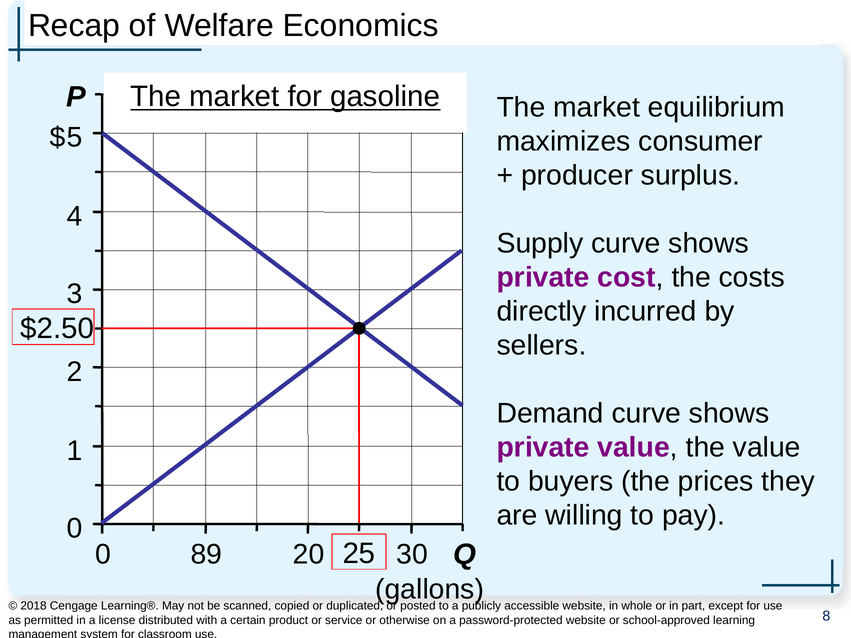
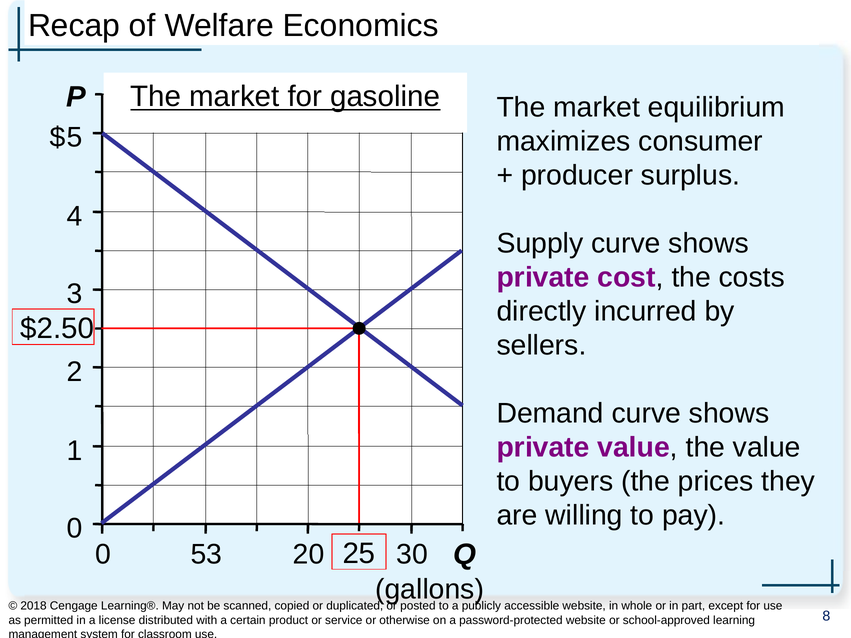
89: 89 -> 53 (206, 555)
